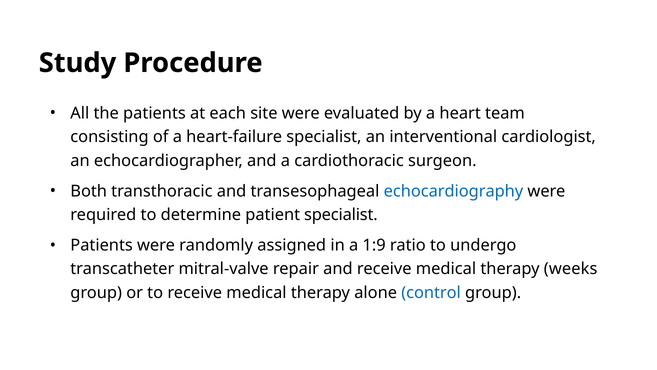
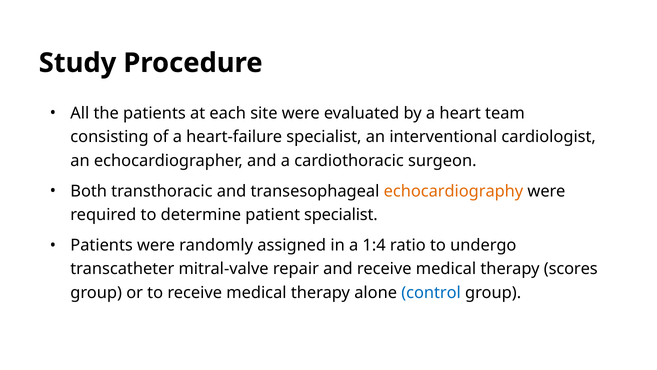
echocardiography colour: blue -> orange (453, 191)
1:9: 1:9 -> 1:4 (374, 245)
weeks: weeks -> scores (571, 269)
